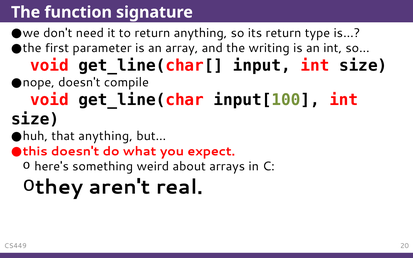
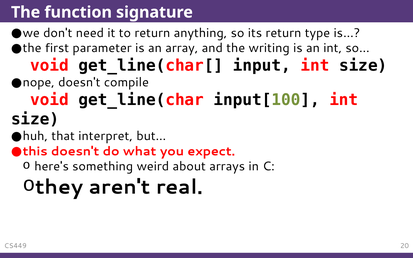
that anything: anything -> interpret (106, 136)
